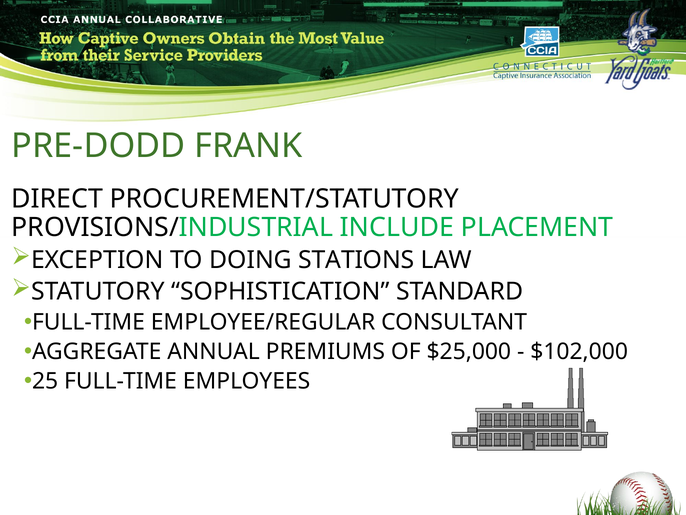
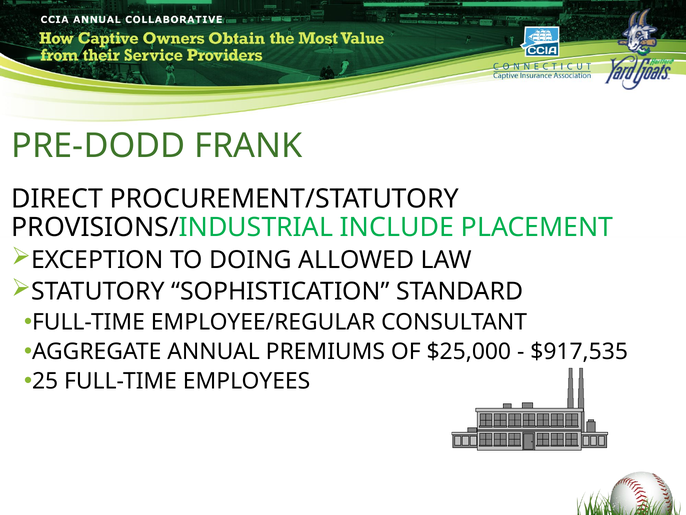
STATIONS: STATIONS -> ALLOWED (356, 260)
$102,000: $102,000 -> $917,535 (579, 351)
